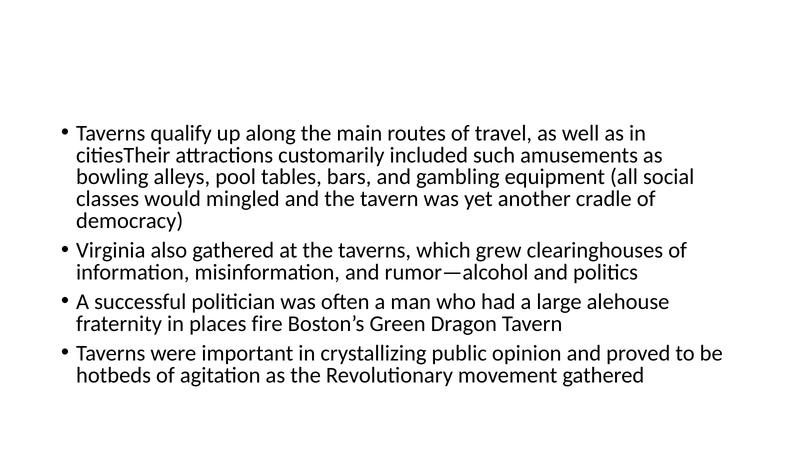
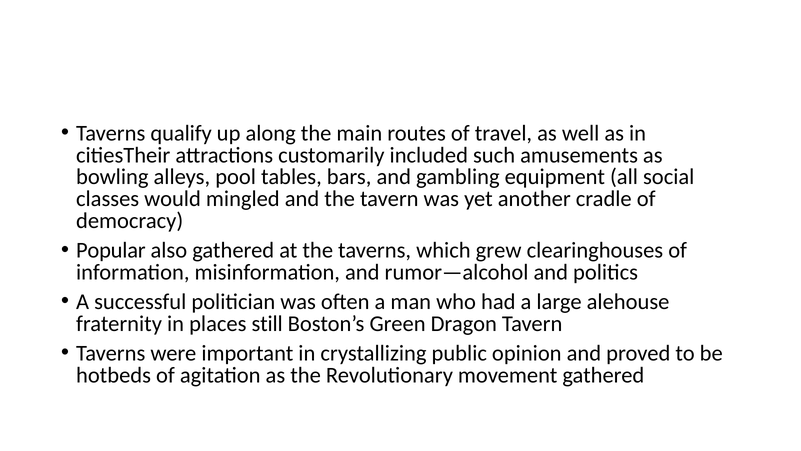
Virginia: Virginia -> Popular (111, 250)
fire: fire -> still (267, 323)
